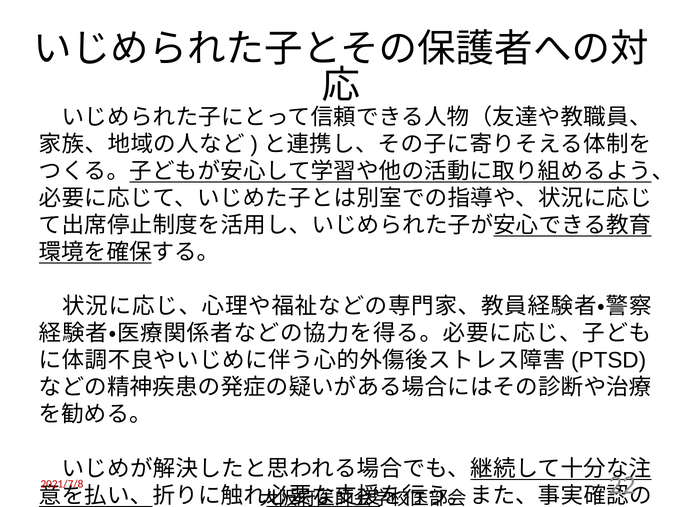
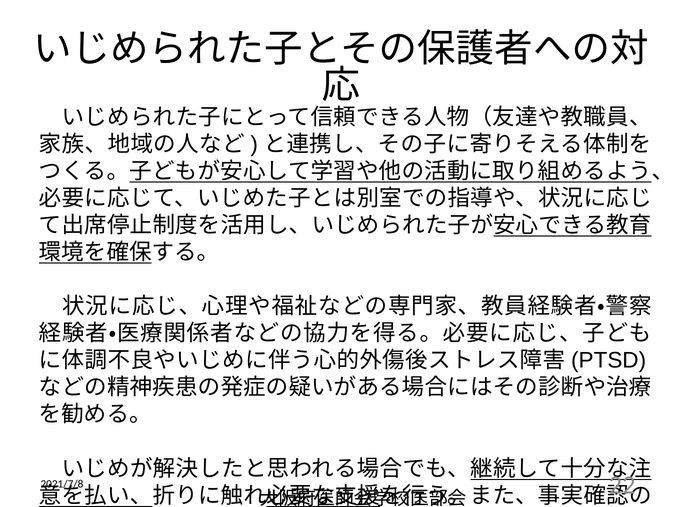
2021/7/8 colour: red -> black (62, 484)
